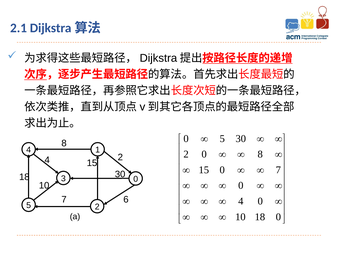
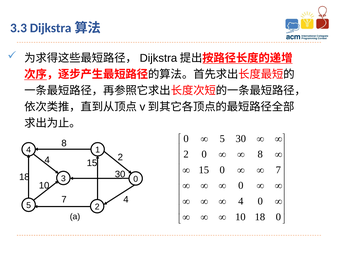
2.1: 2.1 -> 3.3 (19, 28)
7 6: 6 -> 4 (126, 199)
